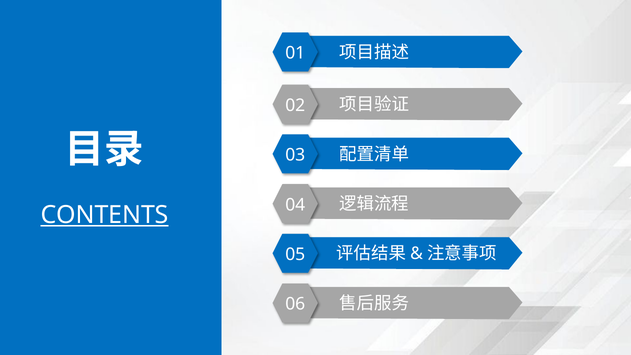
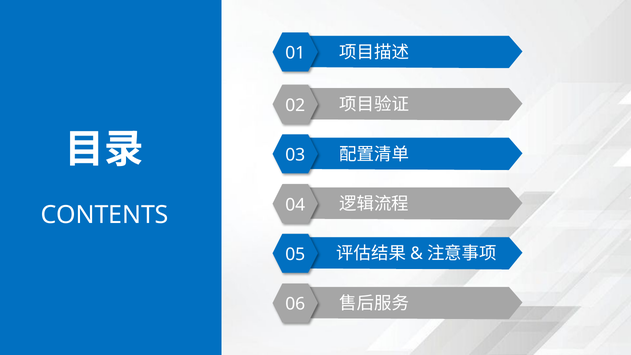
CONTENTS underline: present -> none (105, 215)
